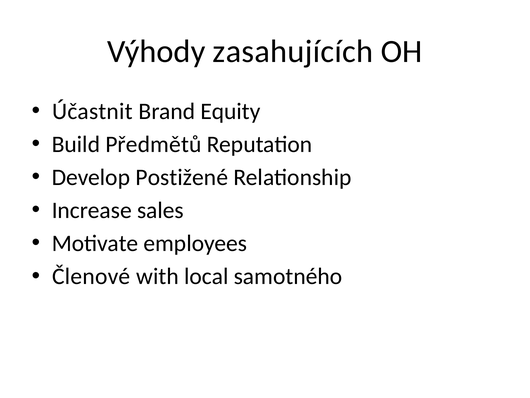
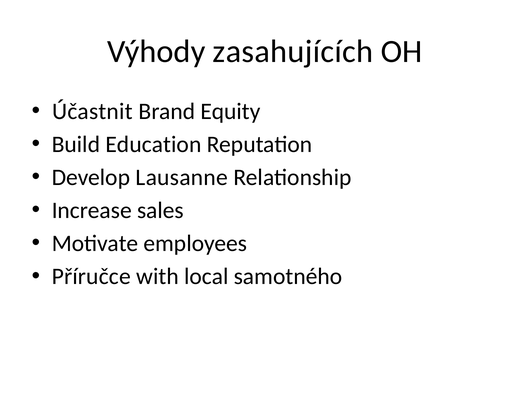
Předmětů: Předmětů -> Education (153, 144)
Postižené: Postižené -> Lausanne (182, 177)
Členové: Členové -> Příručce (91, 276)
